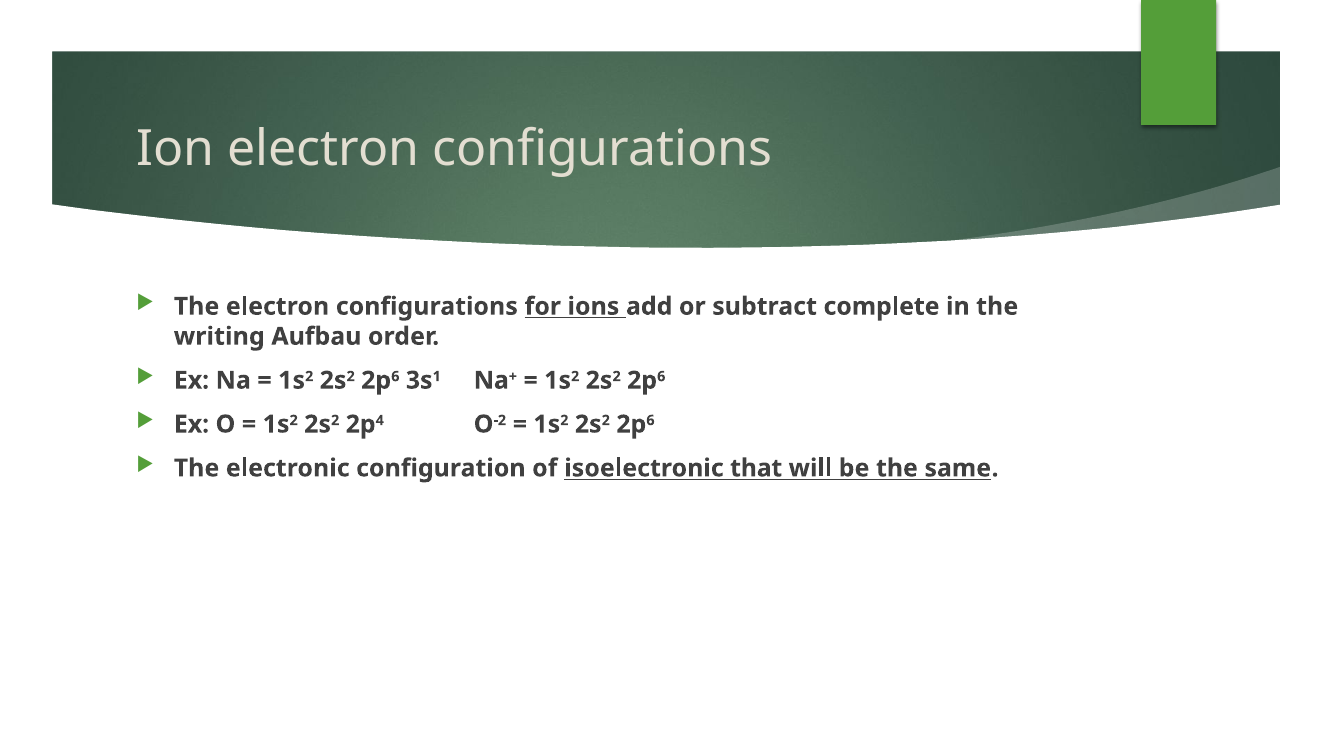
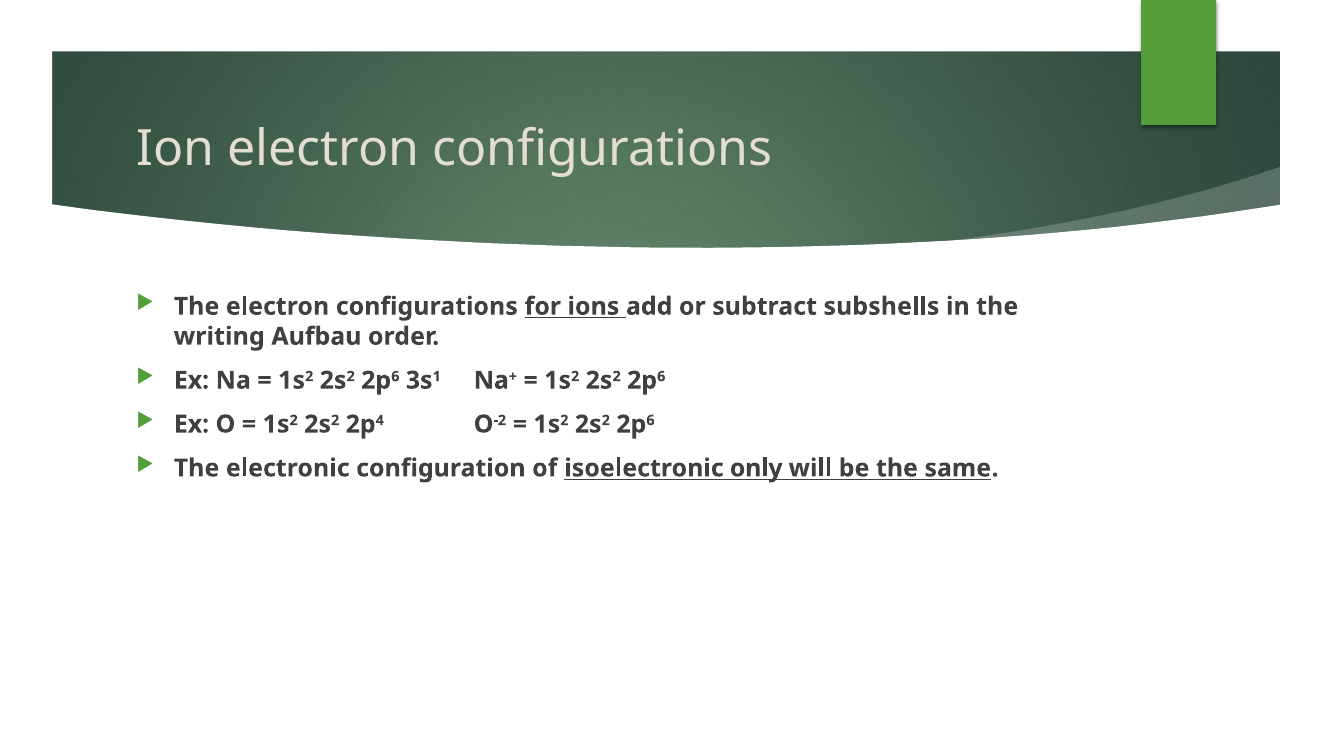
complete: complete -> subshells (881, 306)
that: that -> only (756, 468)
